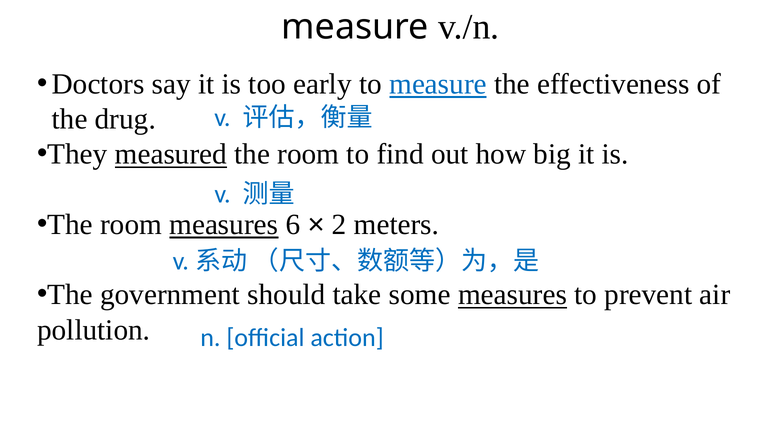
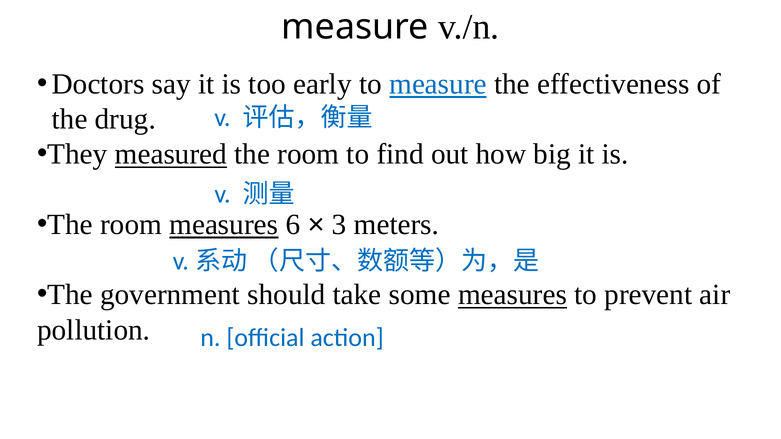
2: 2 -> 3 (339, 225)
